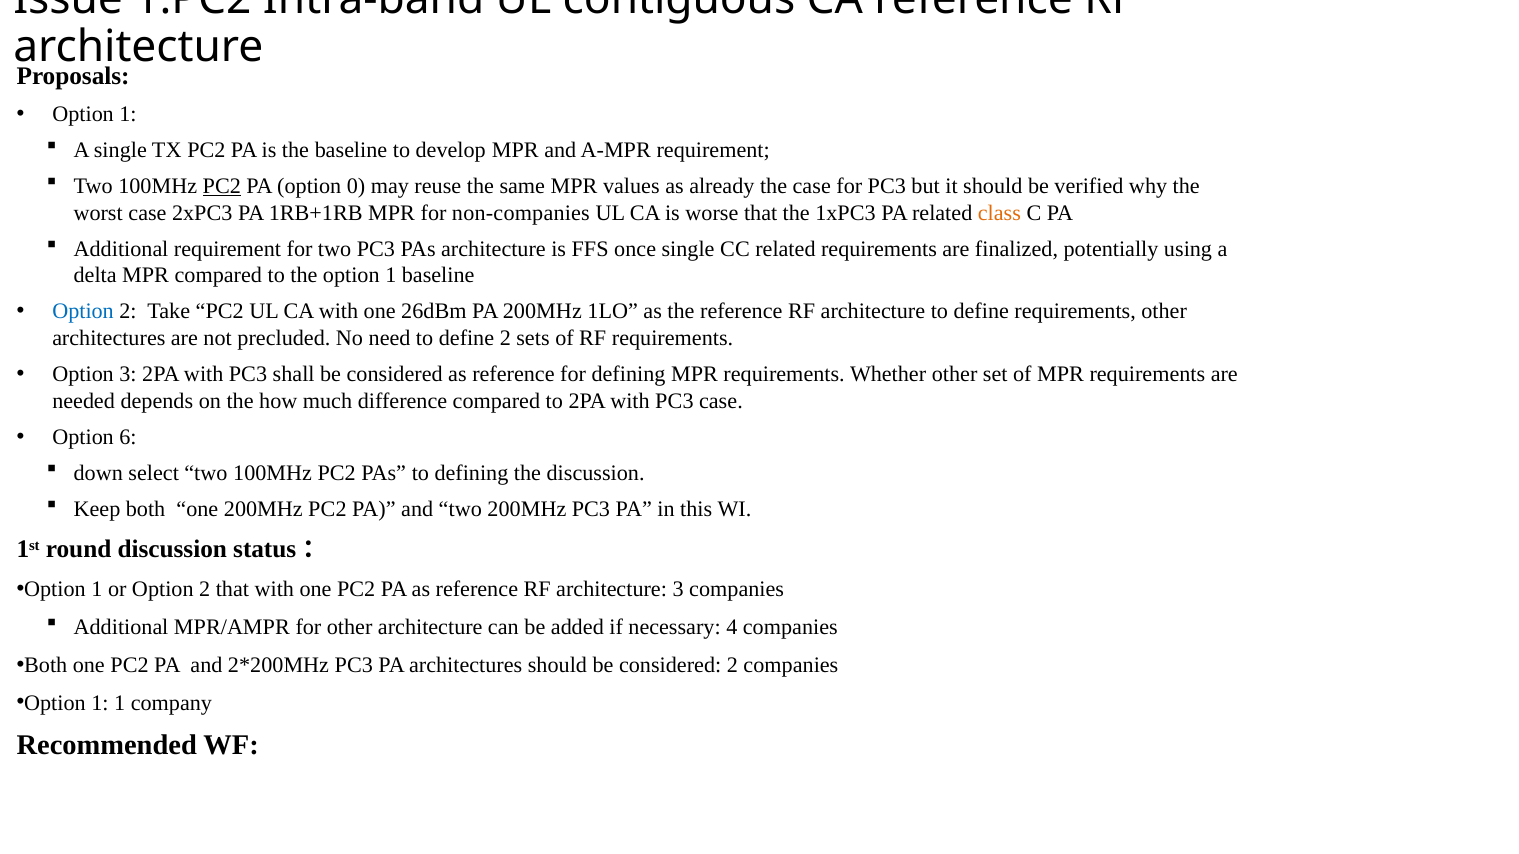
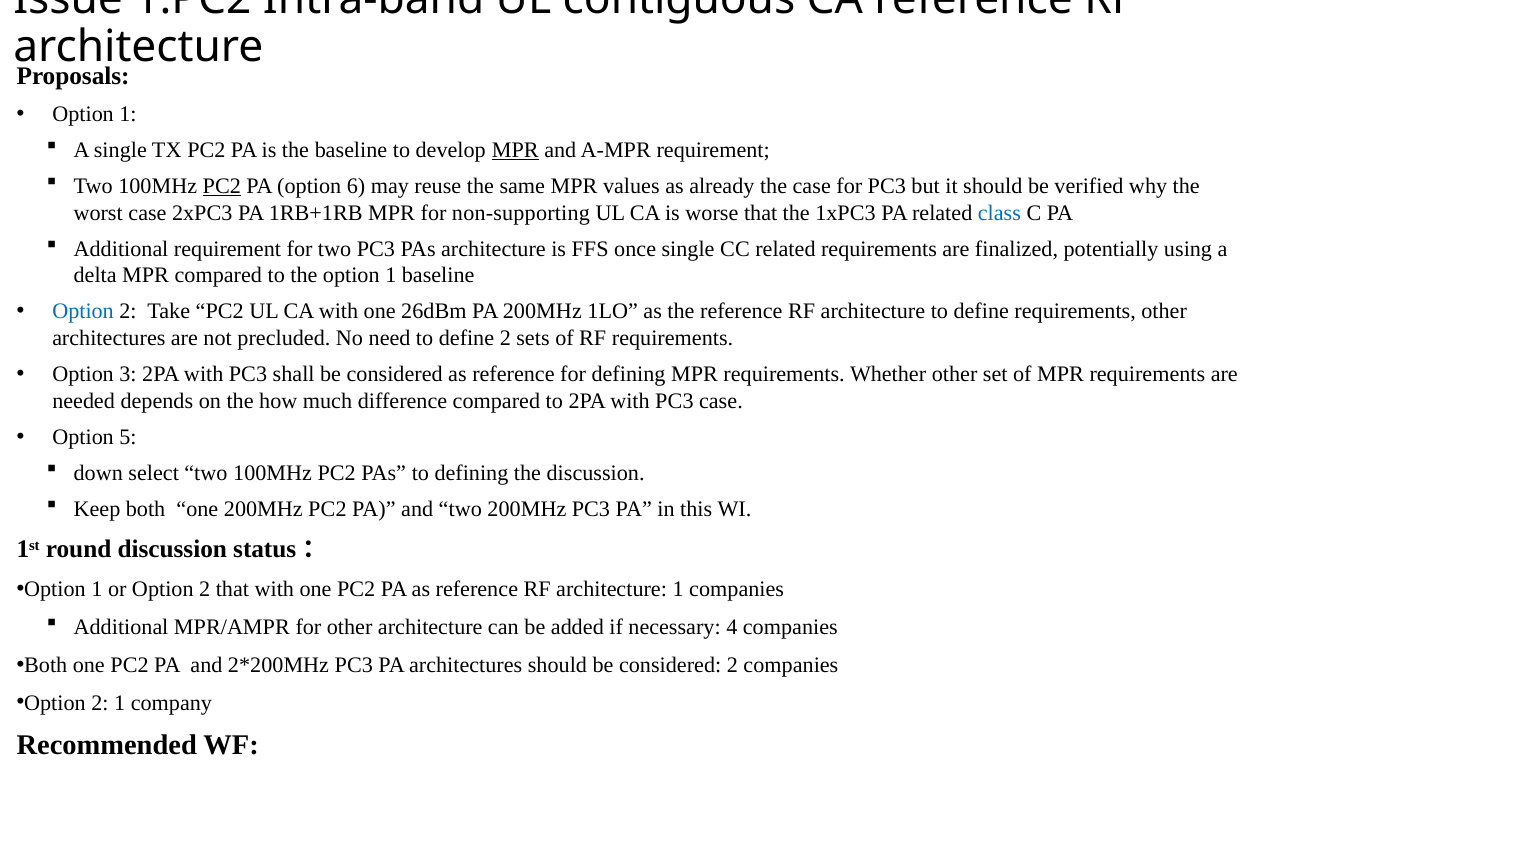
MPR underline: none -> present (515, 150)
0: 0 -> 6 (356, 186)
non-companies: non-companies -> non-supporting (521, 213)
class colour: orange -> blue (999, 213)
6: 6 -> 5 (128, 437)
architecture 3: 3 -> 1 (678, 589)
1: 1 -> 2 (100, 703)
